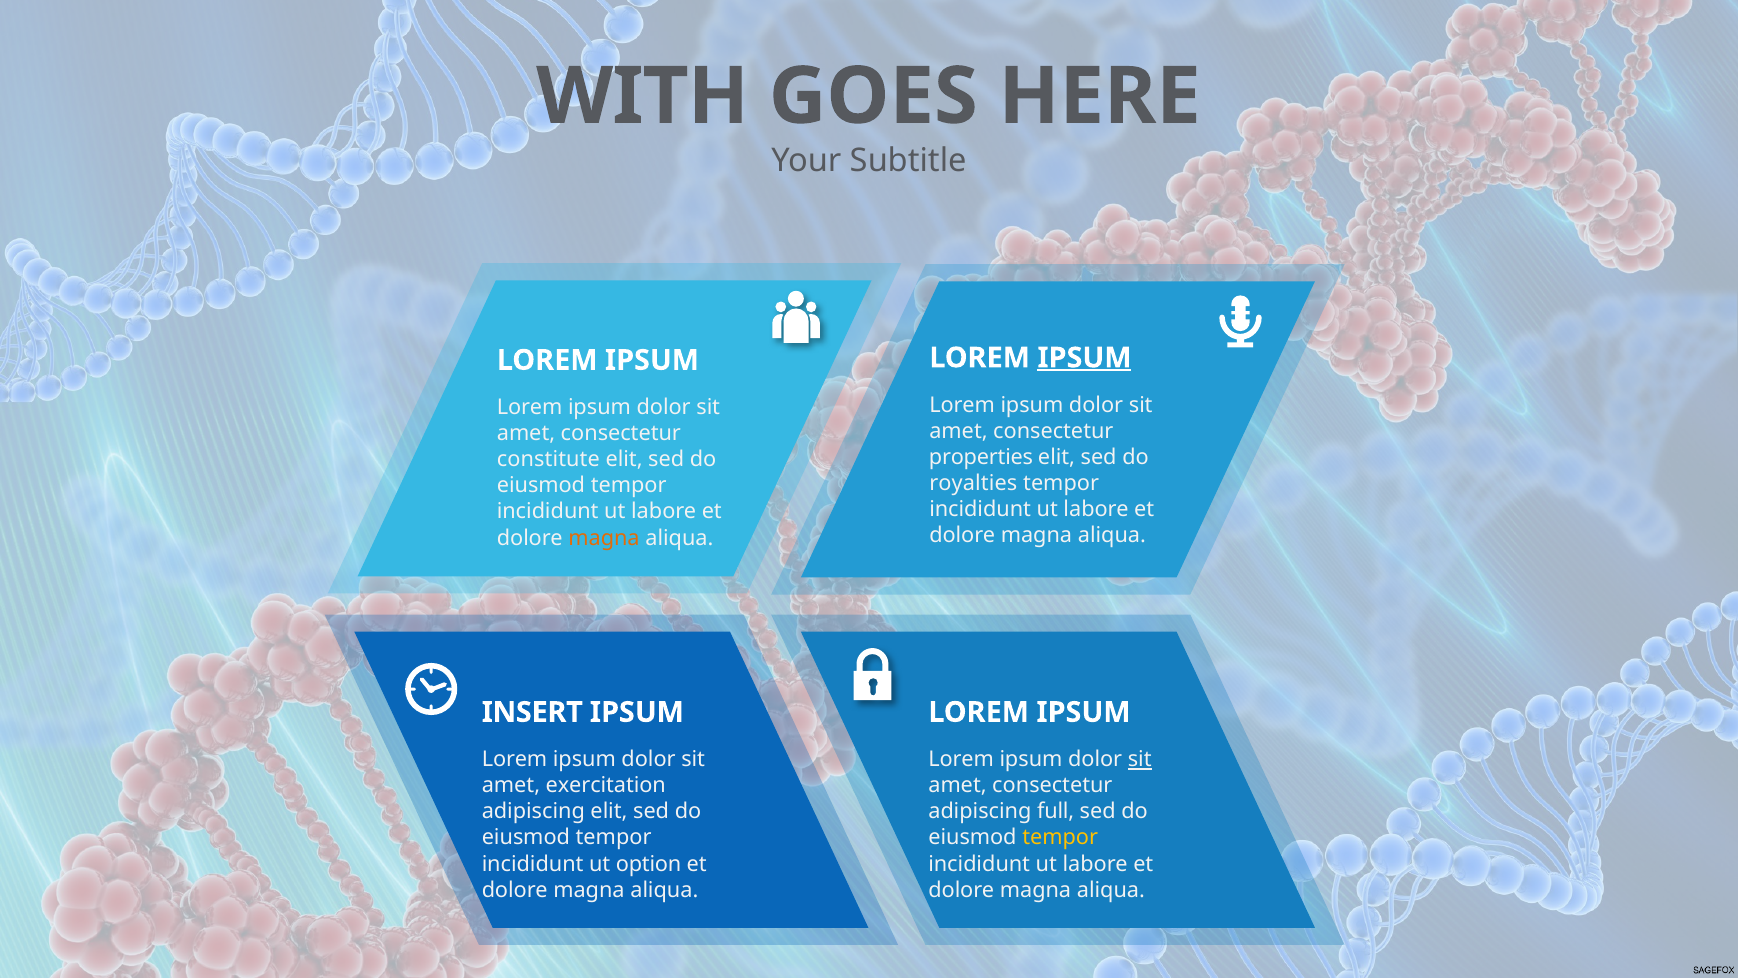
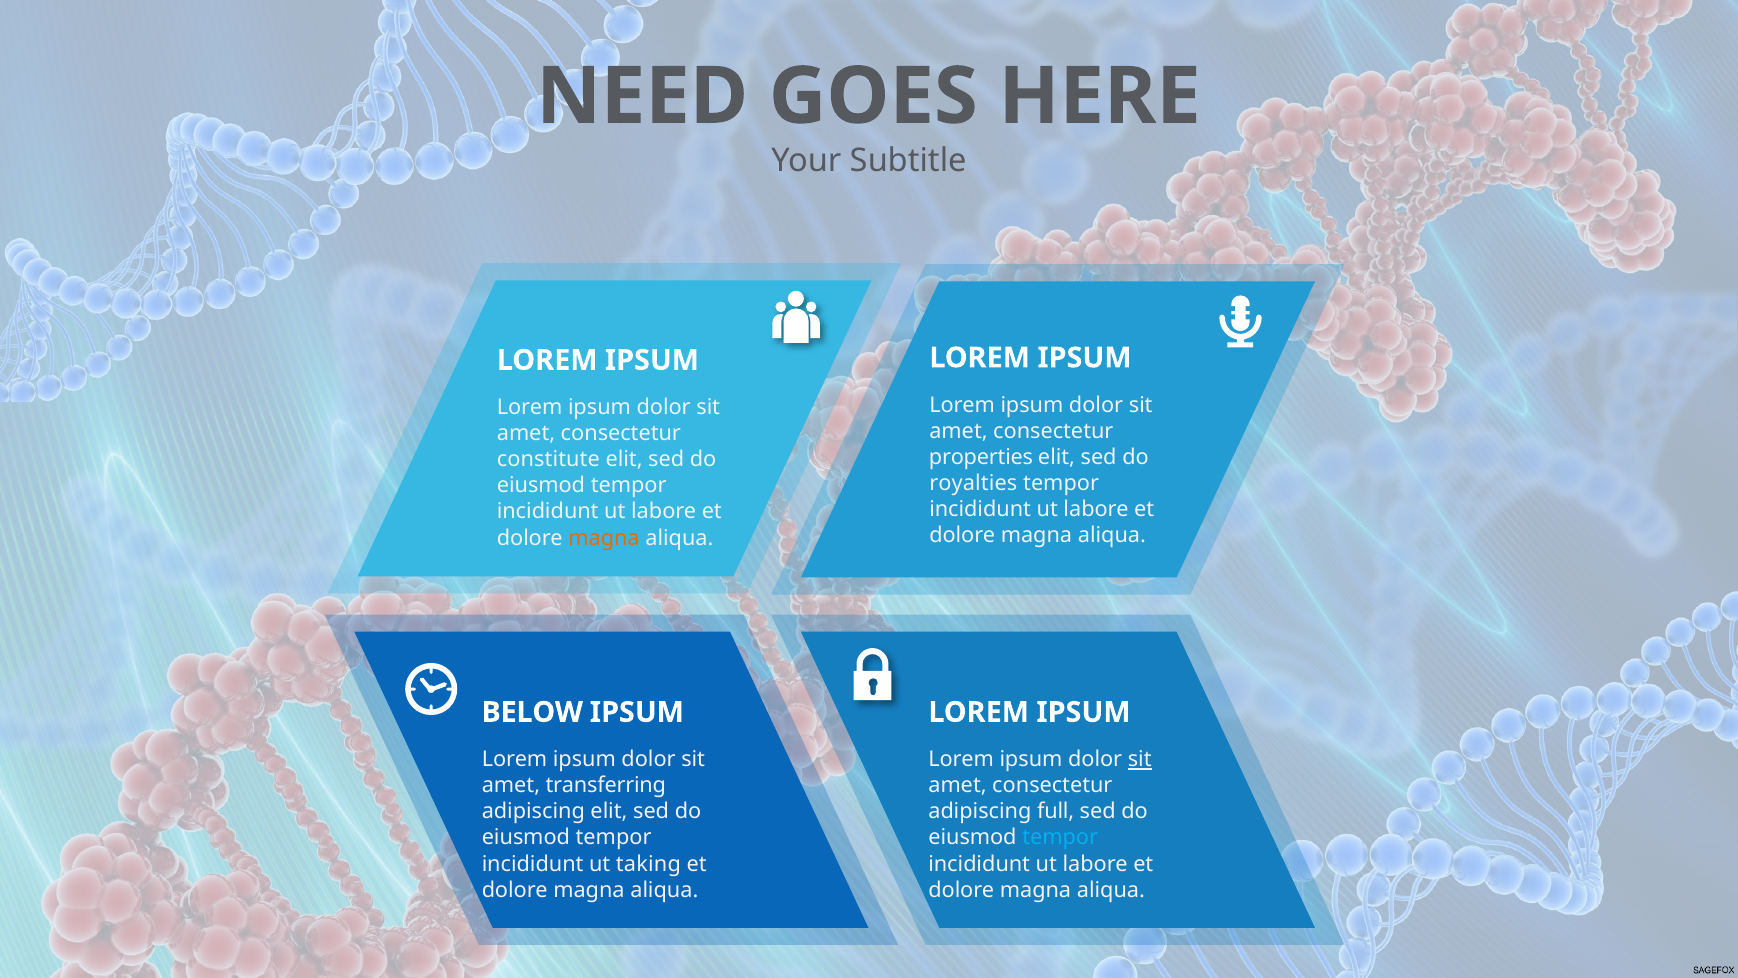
WITH: WITH -> NEED (642, 97)
IPSUM underline: present -> none (1084, 358)
INSERT: INSERT -> BELOW (532, 712)
exercitation: exercitation -> transferring (606, 785)
tempor colour: yellow -> light blue (1060, 837)
option: option -> taking (648, 864)
